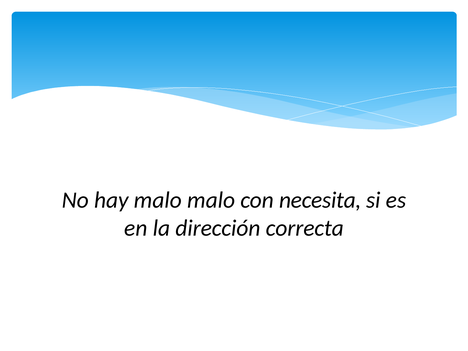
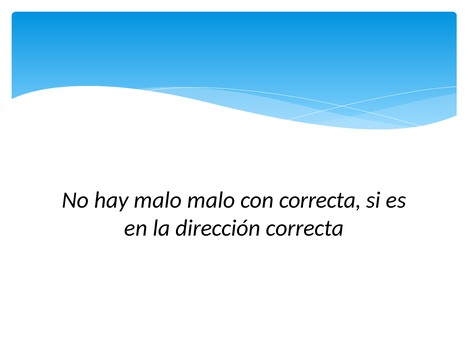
con necesita: necesita -> correcta (320, 200)
